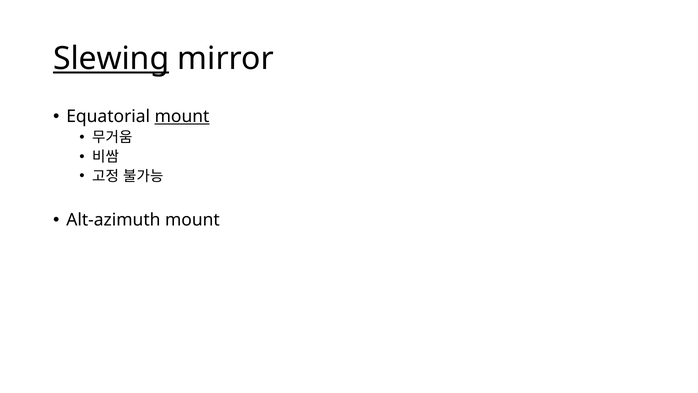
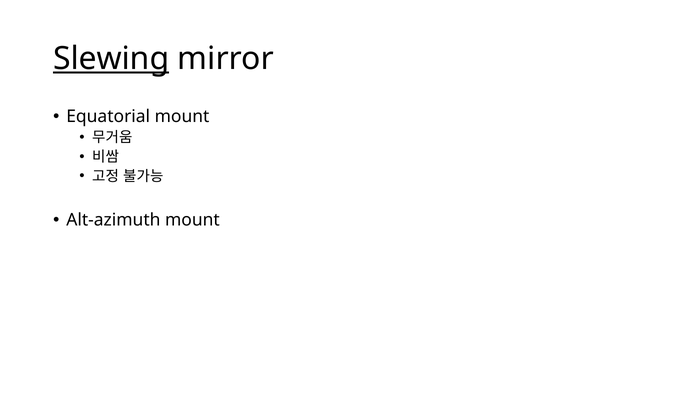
mount underline: present -> none (182, 116)
